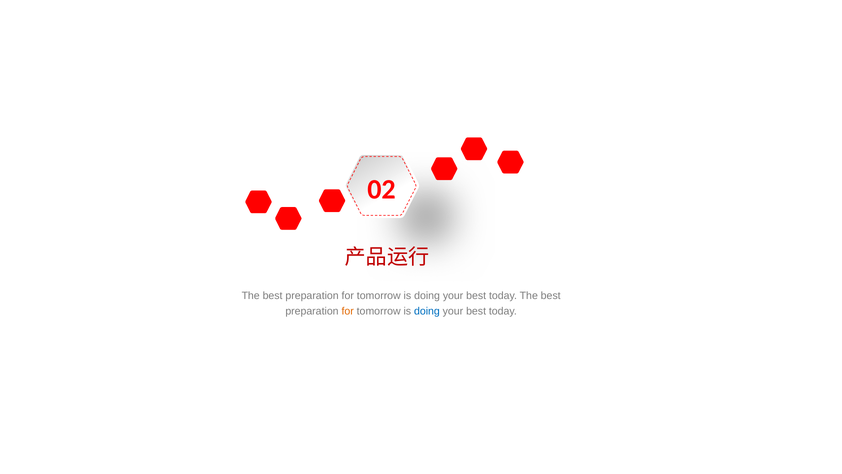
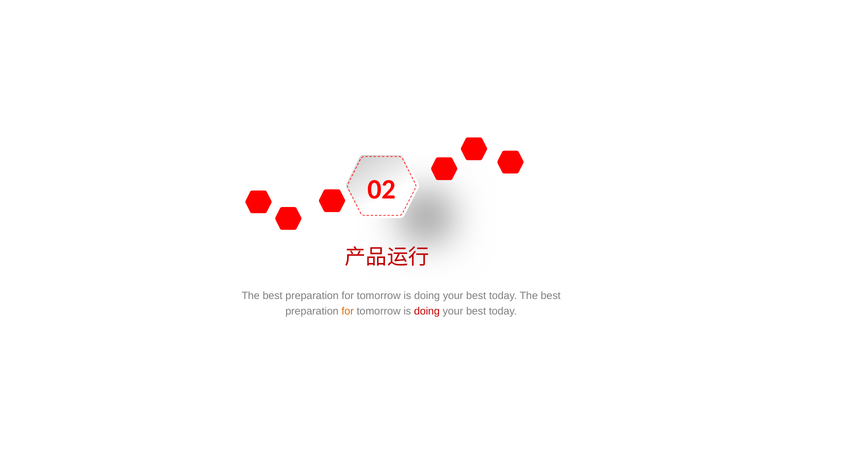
doing colour: blue -> red (427, 311)
